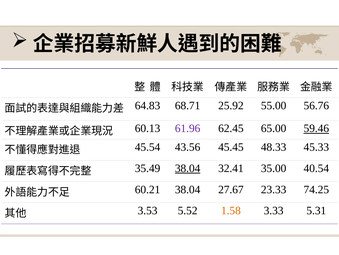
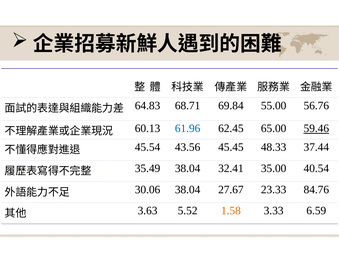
25.92: 25.92 -> 69.84 (231, 105)
61.96 colour: purple -> blue (188, 128)
45.33: 45.33 -> 37.44 (316, 147)
38.04 underline: present -> none (188, 168)
60.21: 60.21 -> 30.06 (148, 189)
74.25: 74.25 -> 84.76 (316, 189)
3.53: 3.53 -> 3.63 (148, 210)
5.31: 5.31 -> 6.59 (316, 210)
